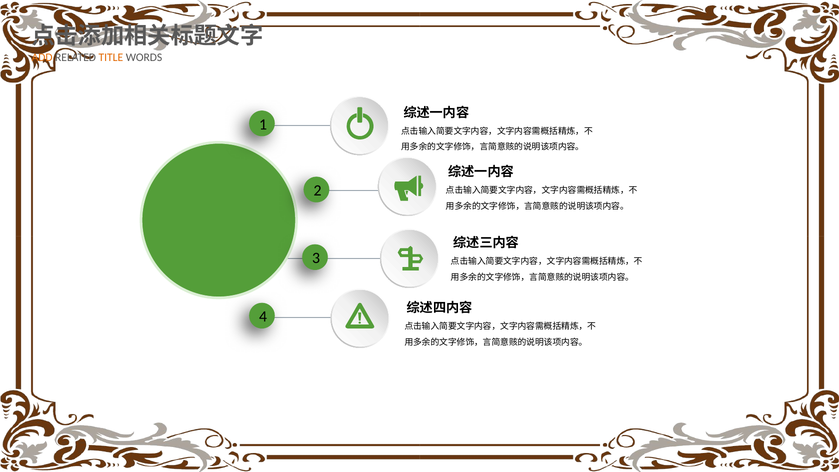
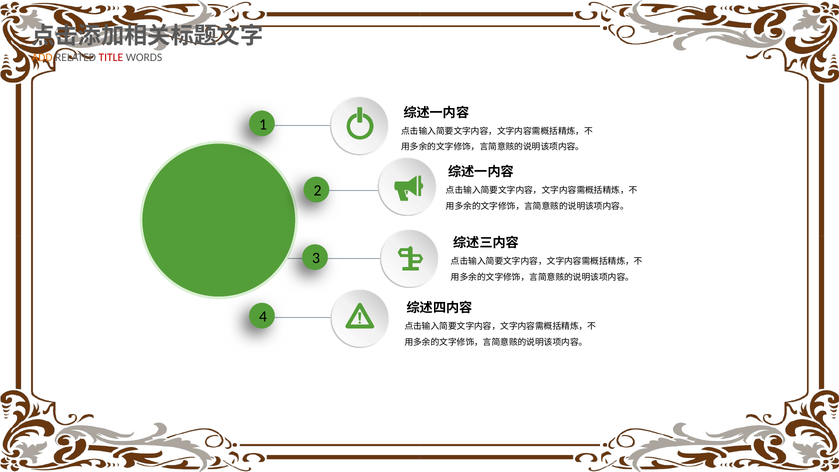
TITLE colour: orange -> red (111, 57)
